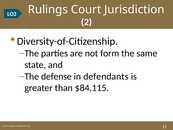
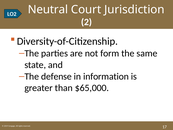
Rulings: Rulings -> Neutral (48, 9)
defendants: defendants -> information (106, 76)
$84,115: $84,115 -> $65,000 (92, 88)
